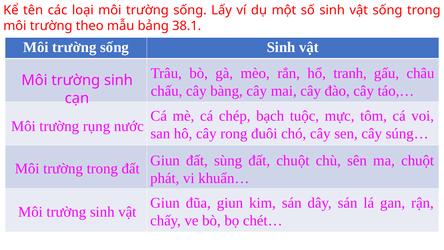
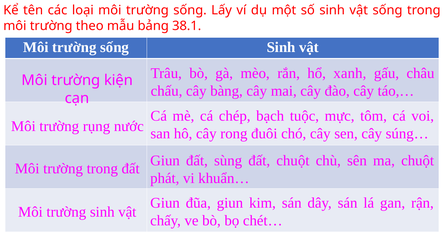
tranh: tranh -> xanh (350, 73)
sinh: sinh -> kiện (119, 80)
